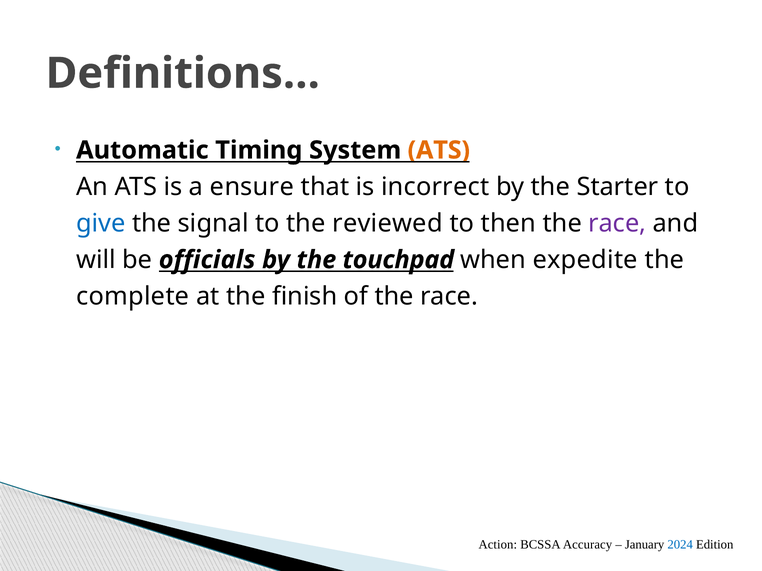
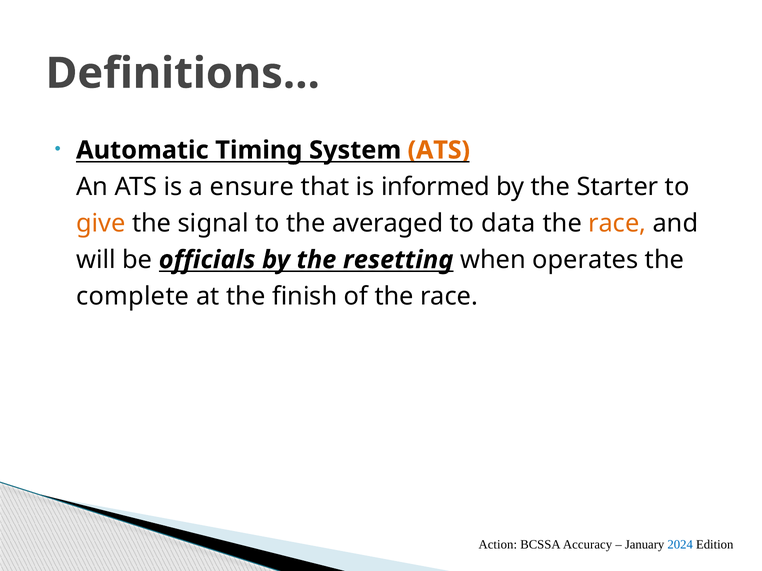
incorrect: incorrect -> informed (435, 187)
give colour: blue -> orange (101, 223)
reviewed: reviewed -> averaged (388, 223)
then: then -> data (508, 223)
race colour: purple -> orange (617, 223)
touchpad: touchpad -> resetting (398, 260)
expedite: expedite -> operates (585, 260)
